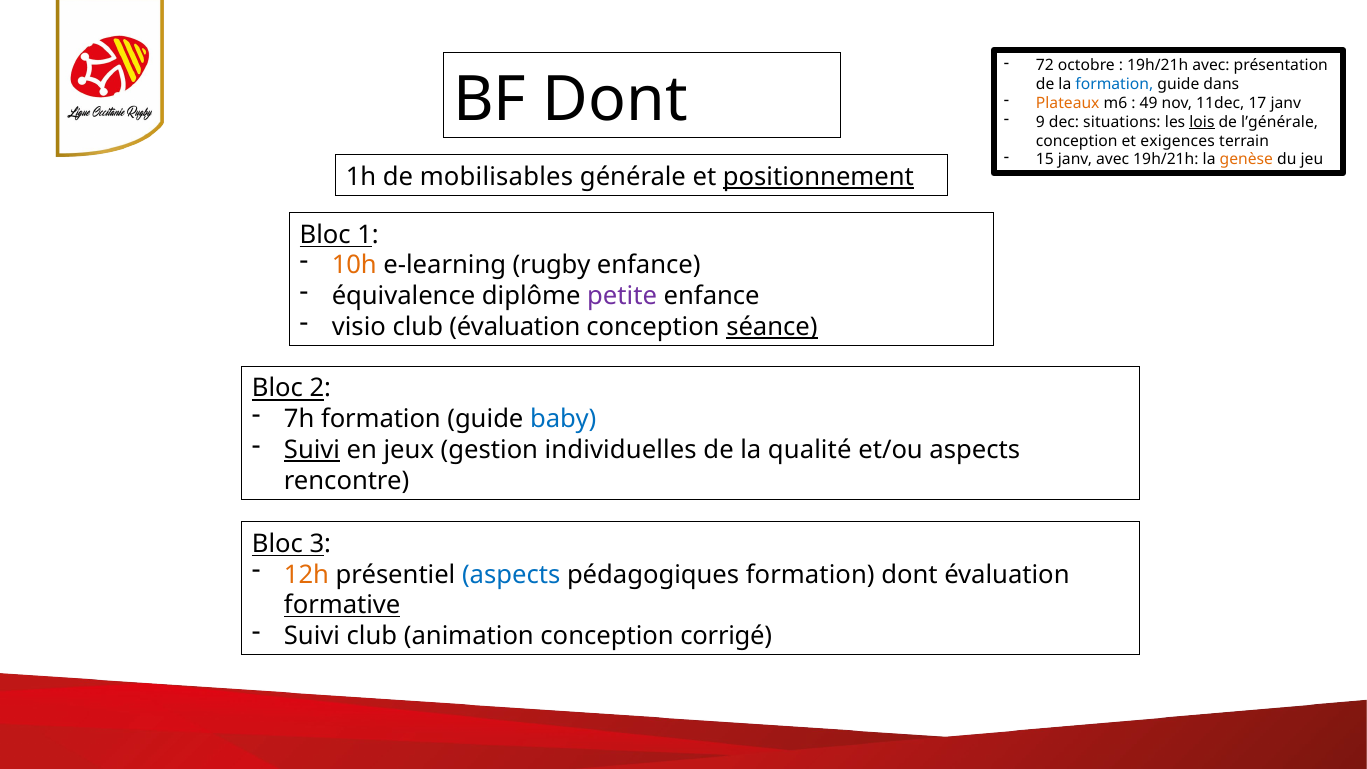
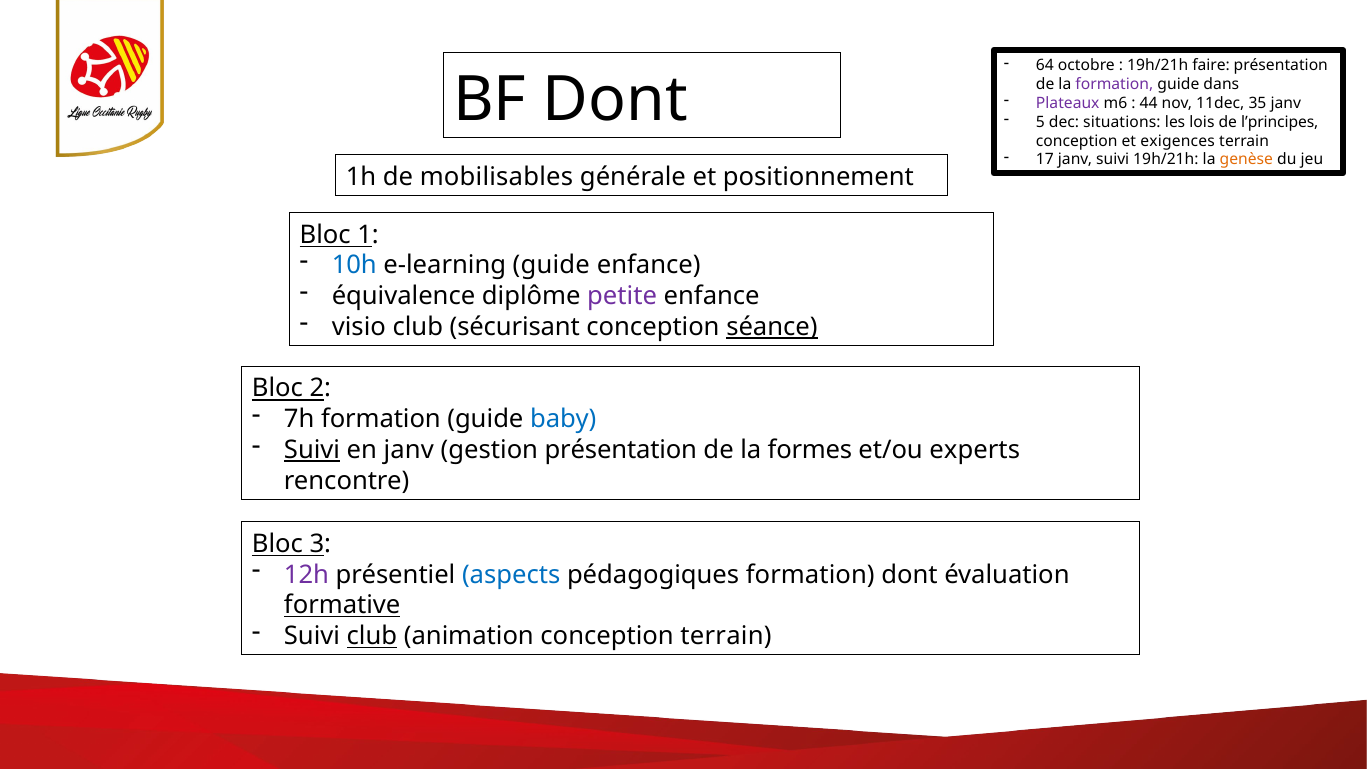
72: 72 -> 64 (1045, 66)
19h/21h avec: avec -> faire (1211, 66)
formation colour: blue -> purple (1114, 84)
Plateaux colour: orange -> purple (1068, 103)
49: 49 -> 44 (1149, 103)
17: 17 -> 35 (1257, 103)
9: 9 -> 5 (1040, 122)
lois underline: present -> none (1202, 122)
l’générale: l’générale -> l’principes (1280, 122)
15: 15 -> 17 (1045, 160)
janv avec: avec -> suivi (1113, 160)
positionnement underline: present -> none (818, 177)
10h colour: orange -> blue (354, 265)
e-learning rugby: rugby -> guide (551, 265)
club évaluation: évaluation -> sécurisant (515, 327)
en jeux: jeux -> janv (409, 450)
gestion individuelles: individuelles -> présentation (621, 450)
qualité: qualité -> formes (810, 450)
et/ou aspects: aspects -> experts (975, 450)
12h colour: orange -> purple (307, 575)
club underline: none -> present (372, 636)
conception corrigé: corrigé -> terrain (726, 636)
